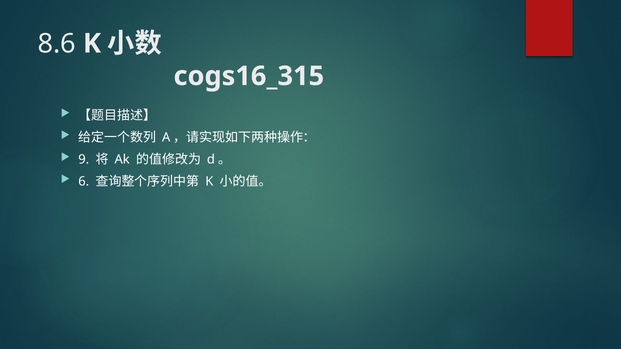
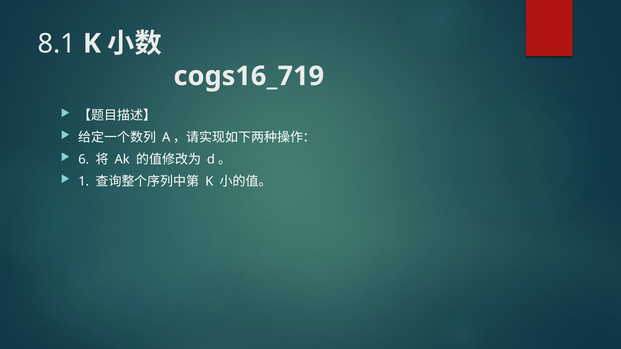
8.6: 8.6 -> 8.1 (57, 44)
cogs16_315: cogs16_315 -> cogs16_719 (249, 76)
9: 9 -> 6 (84, 160)
6: 6 -> 1 (84, 182)
